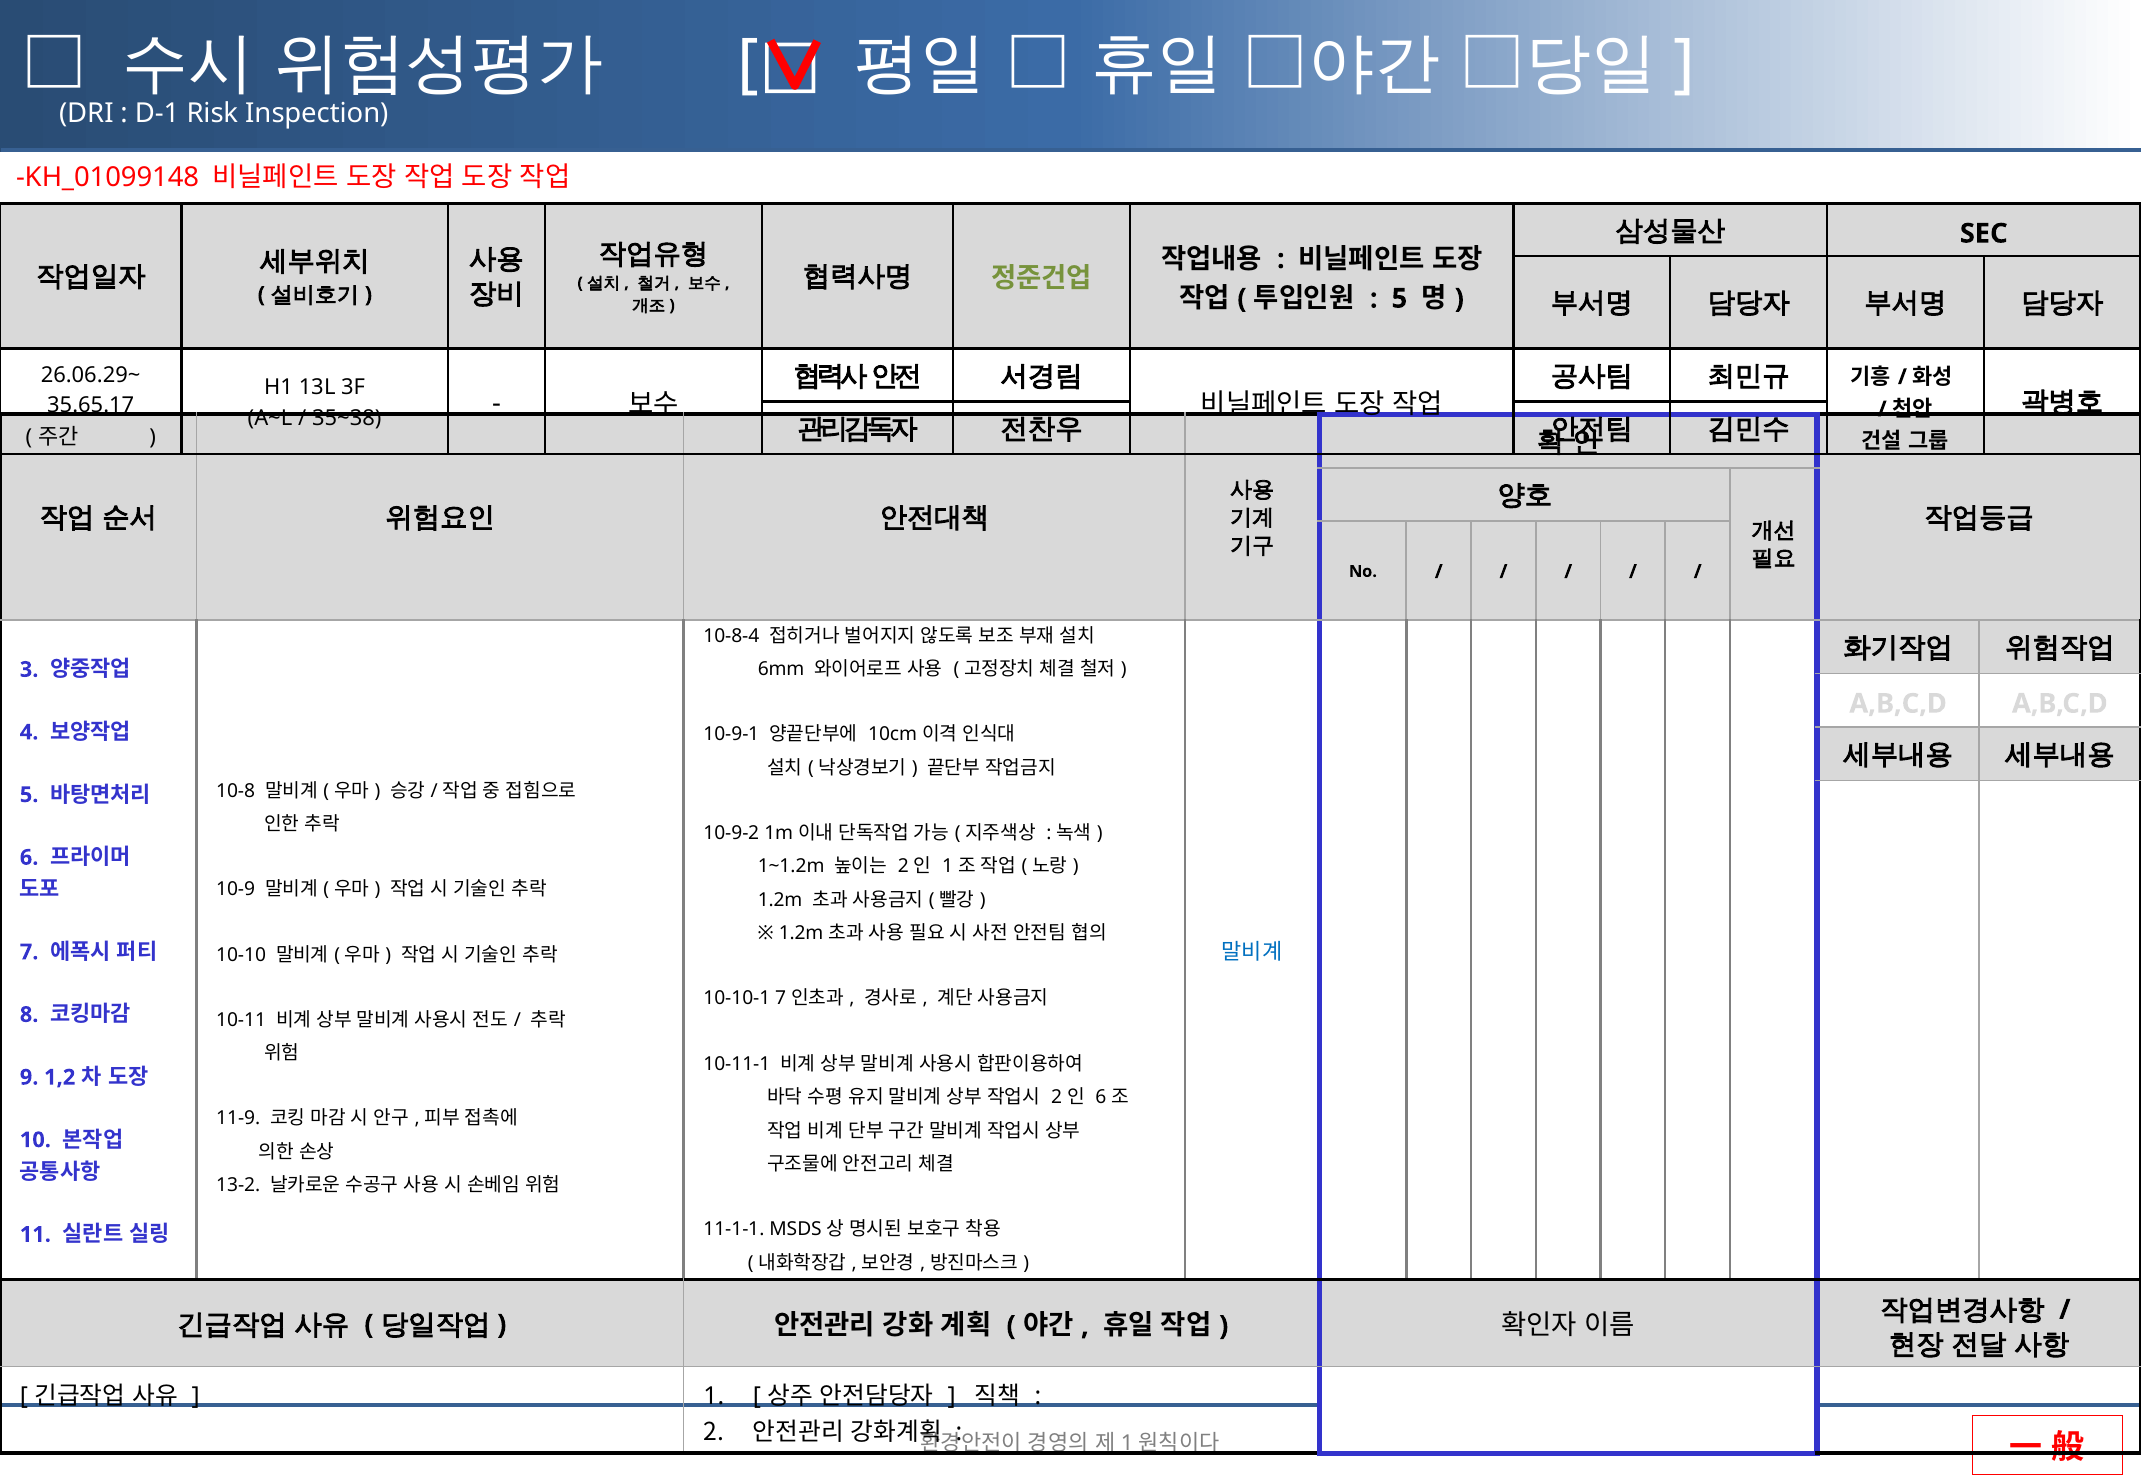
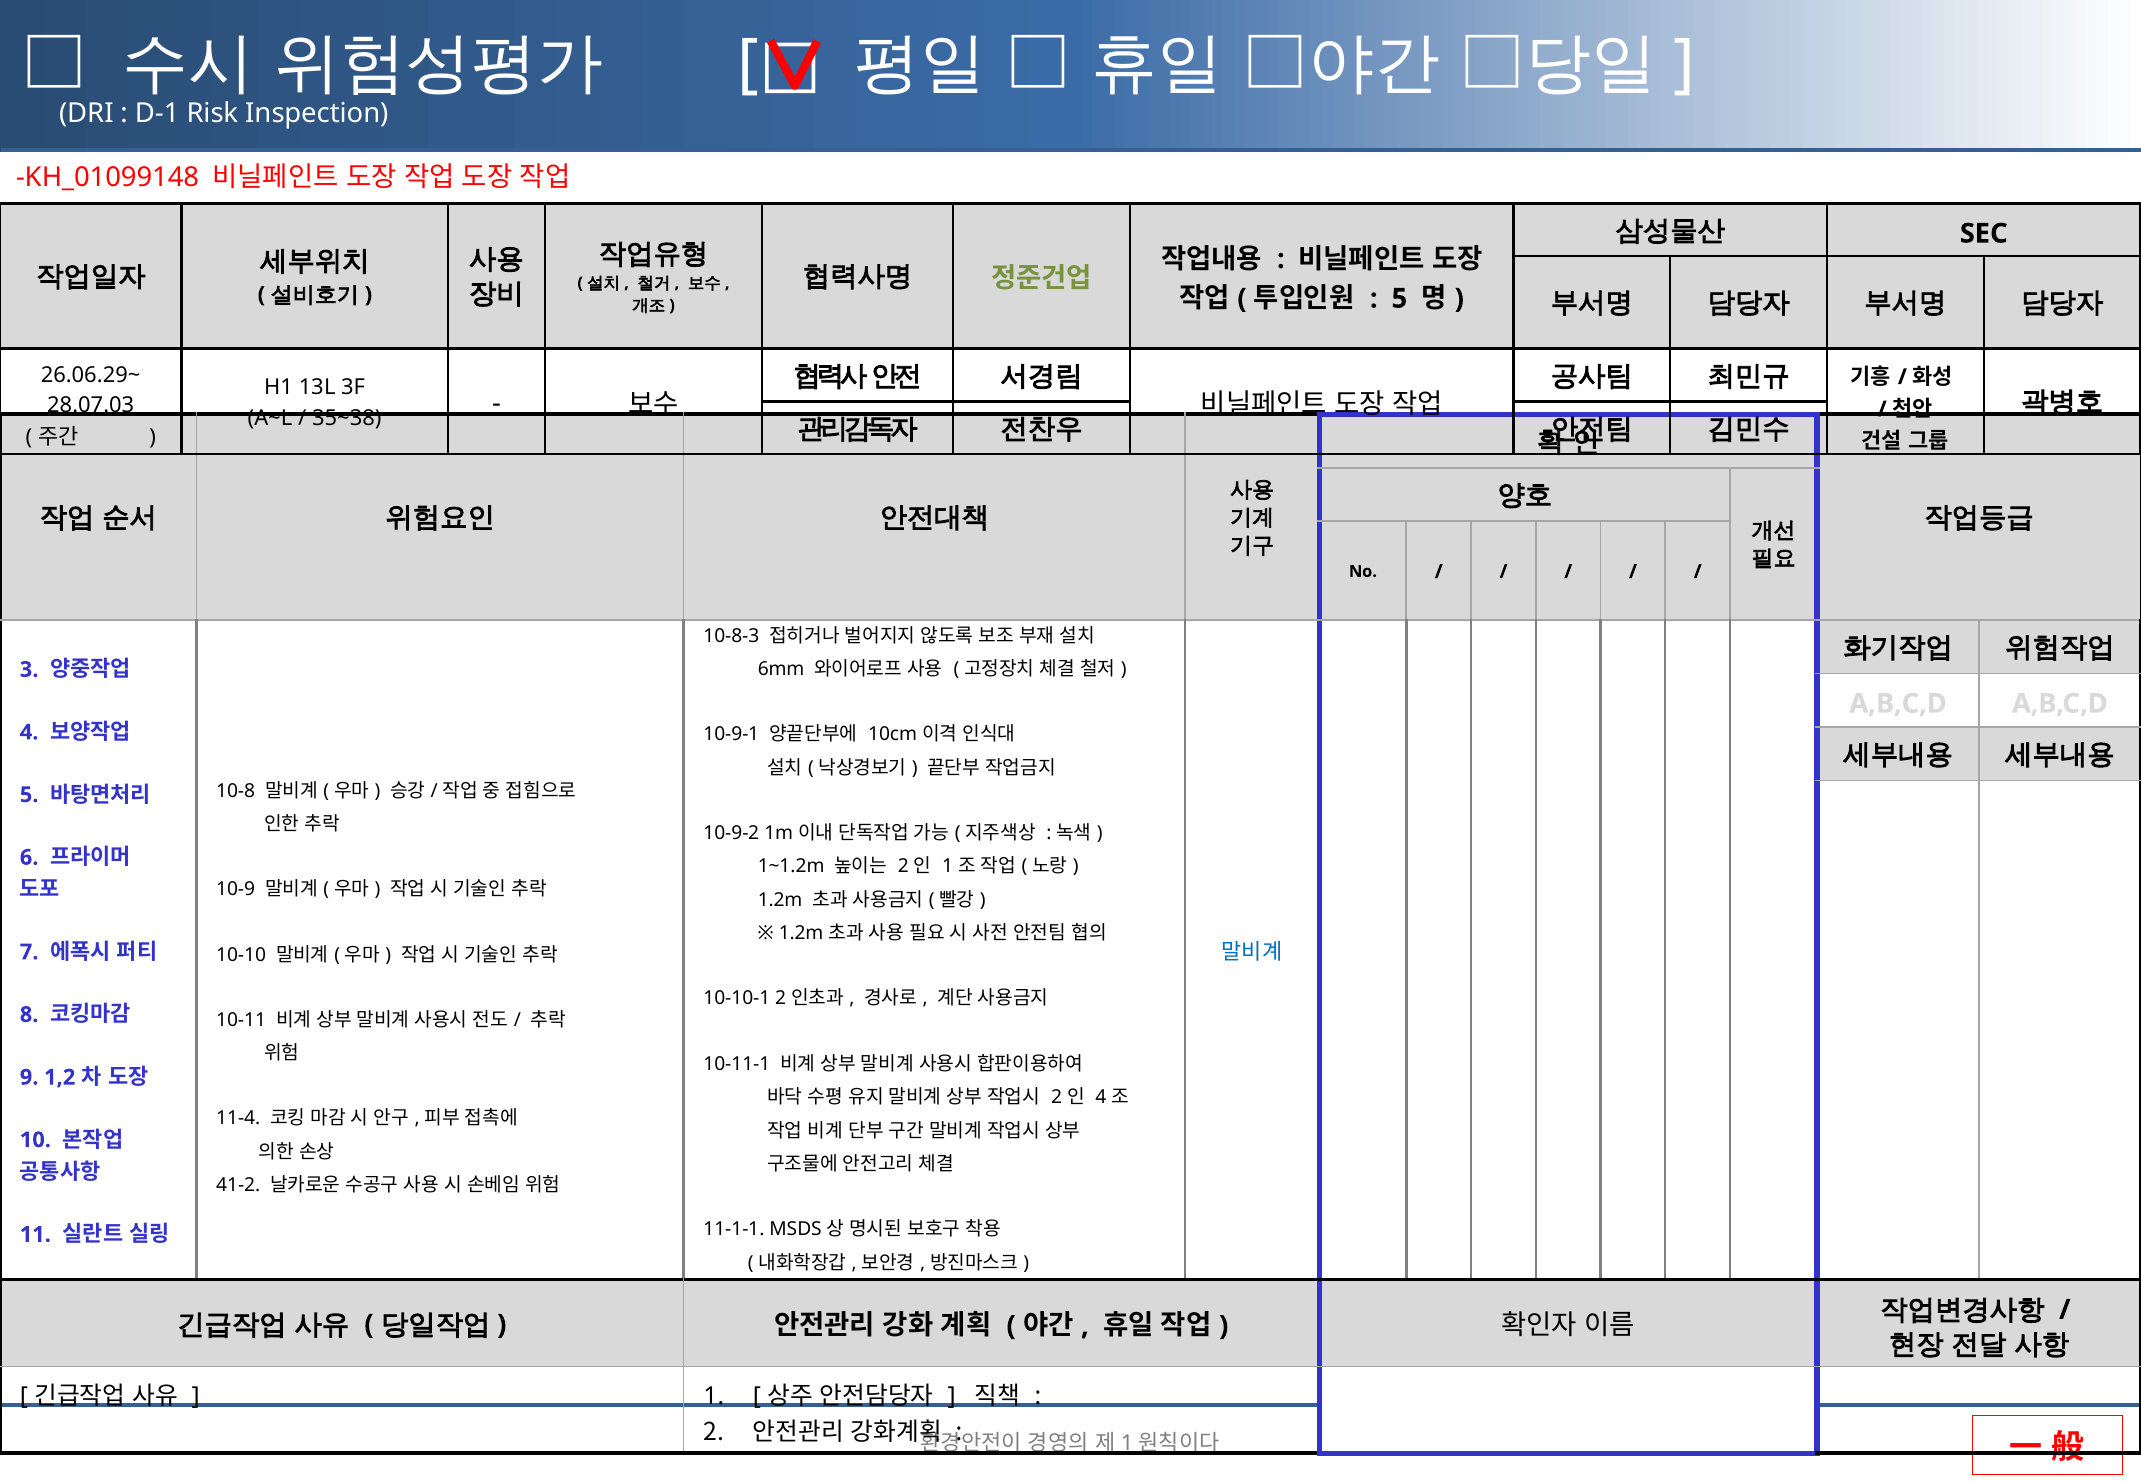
35.65.17: 35.65.17 -> 28.07.03 (91, 405)
10-8-4: 10-8-4 -> 10-8-3 (731, 636)
10-10-1 7: 7 -> 2 (781, 999)
6: 6 -> 4 (1101, 1097)
11-9: 11-9 -> 11-4 (238, 1119)
13-2: 13-2 -> 41-2 (238, 1186)
